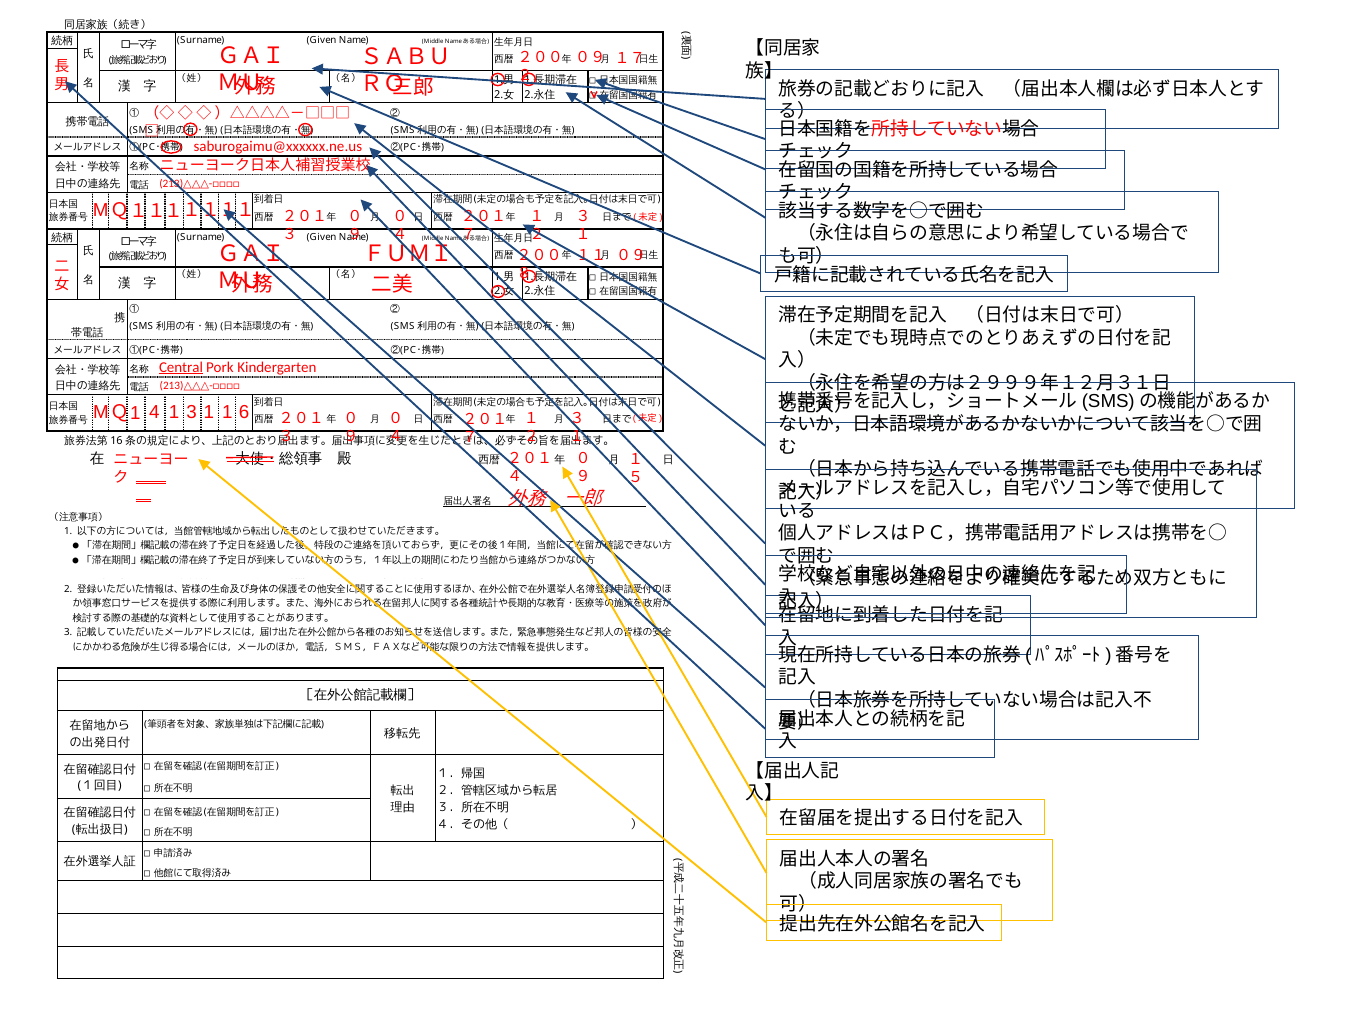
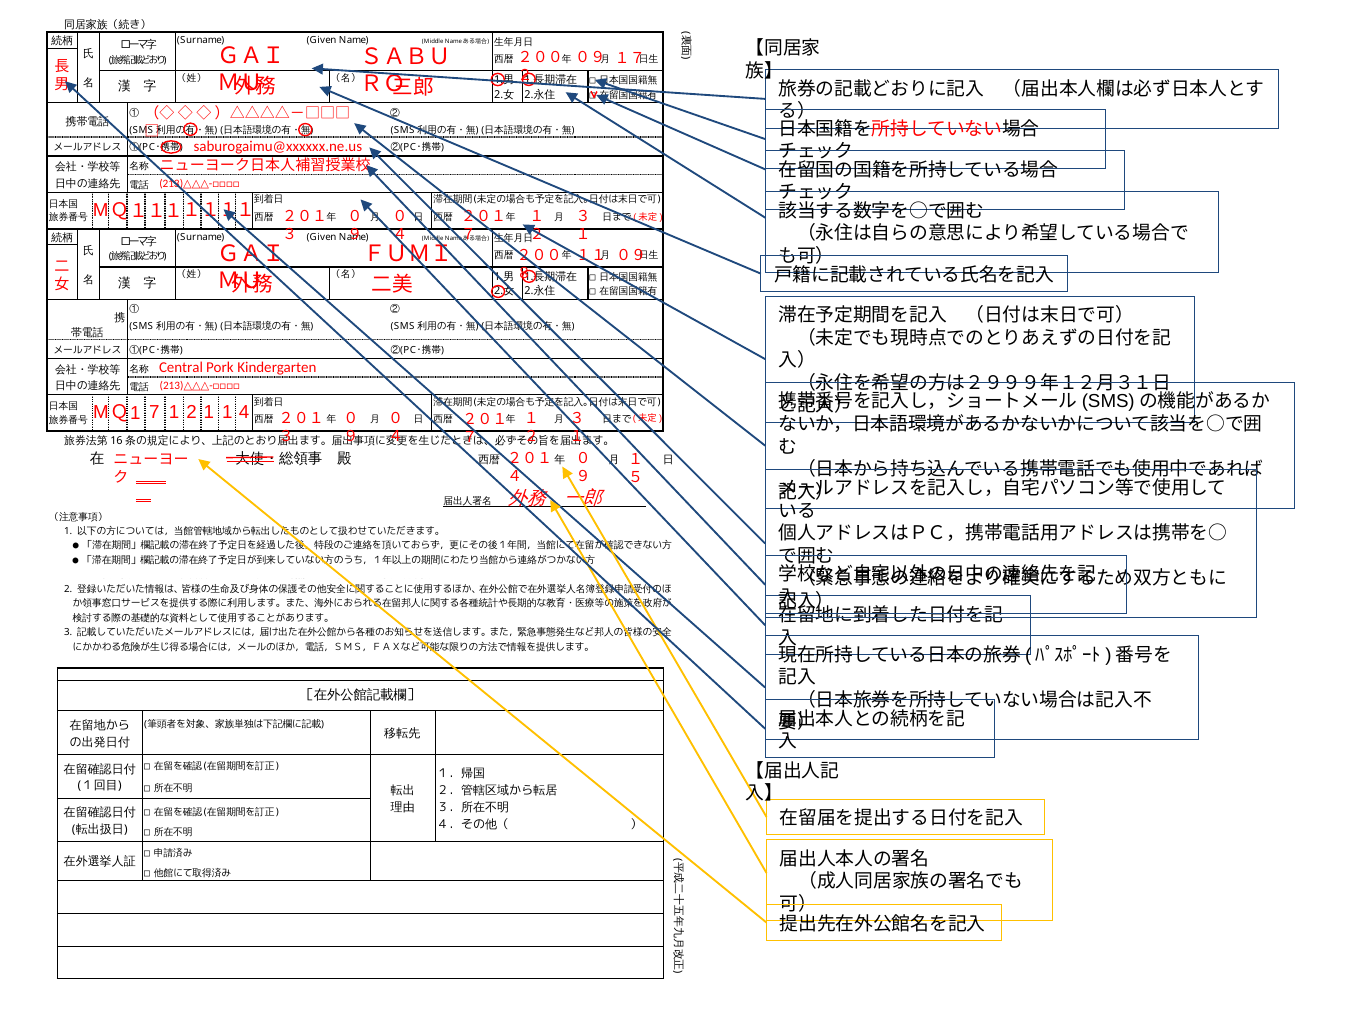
Central underline: present -> none (181, 367)
4: 4 -> 7 (154, 412)
1 3: 3 -> 2 (192, 412)
6: 6 -> 4 (244, 412)
